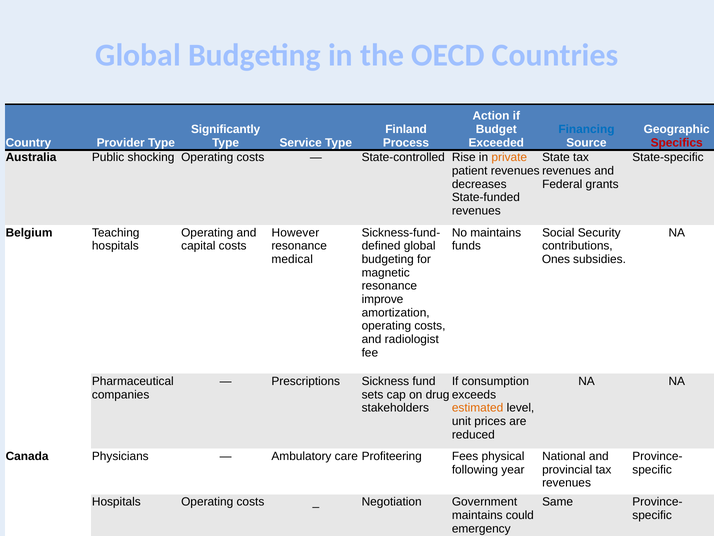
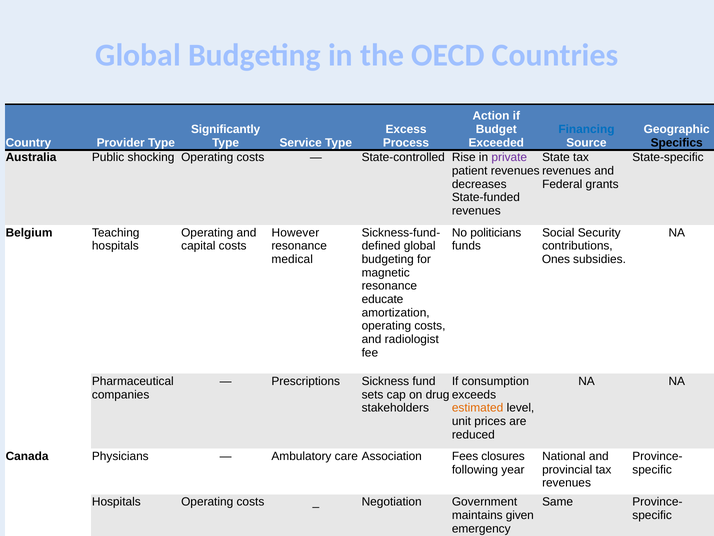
Finland: Finland -> Excess (406, 129)
Specifics colour: red -> black (677, 143)
private colour: orange -> purple (509, 157)
No maintains: maintains -> politicians (496, 232)
improve: improve -> educate (382, 299)
Profiteering: Profiteering -> Association (392, 456)
physical: physical -> closures (503, 456)
could: could -> given (520, 515)
